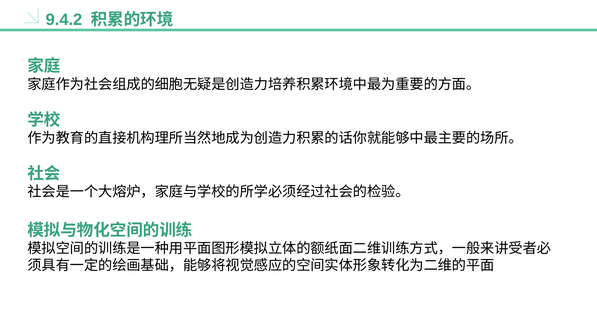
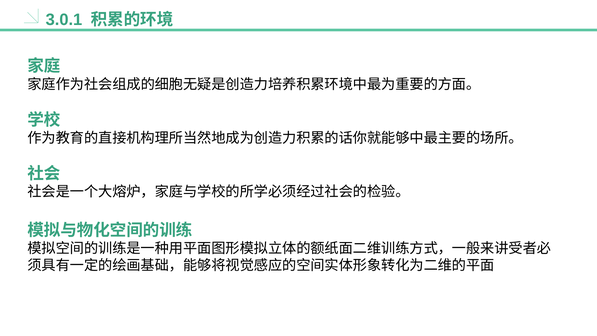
9.4.2: 9.4.2 -> 3.0.1 (64, 20)
